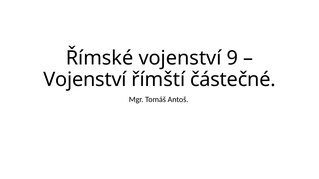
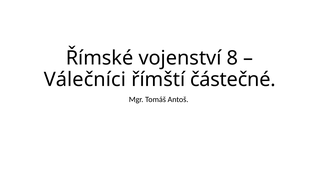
9: 9 -> 8 (232, 58)
Vojenství: Vojenství -> Válečníci (85, 80)
